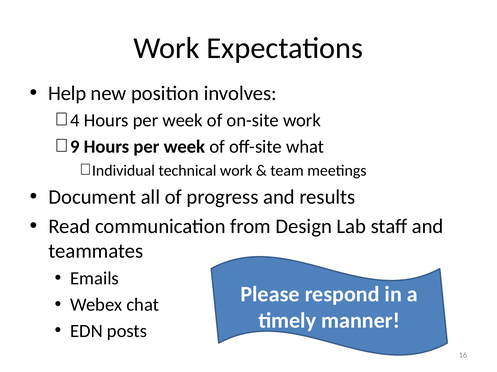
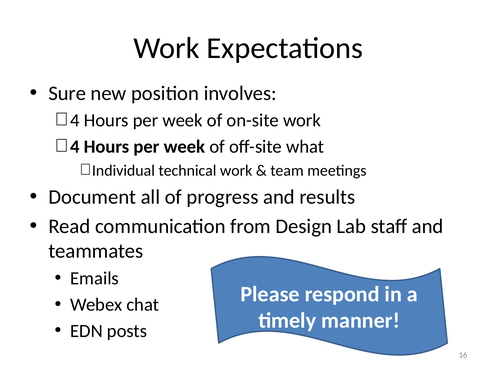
Help: Help -> Sure (67, 93)
9: 9 -> 4 (75, 147)
